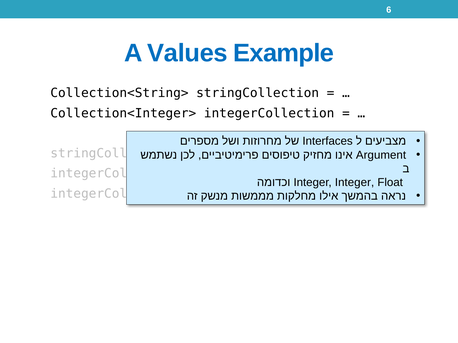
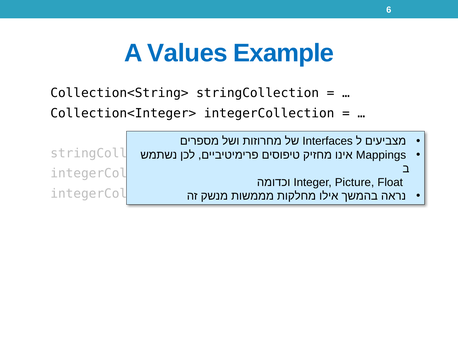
Argument: Argument -> Mappings (381, 155)
Integer Integer: Integer -> Picture (355, 183)
